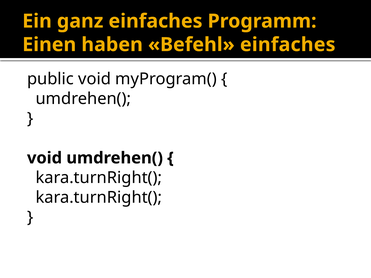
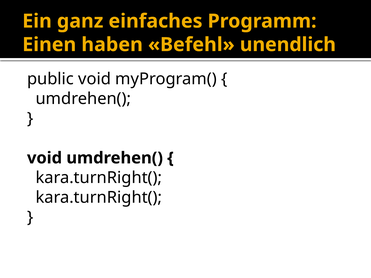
Befehl einfaches: einfaches -> unendlich (288, 45)
